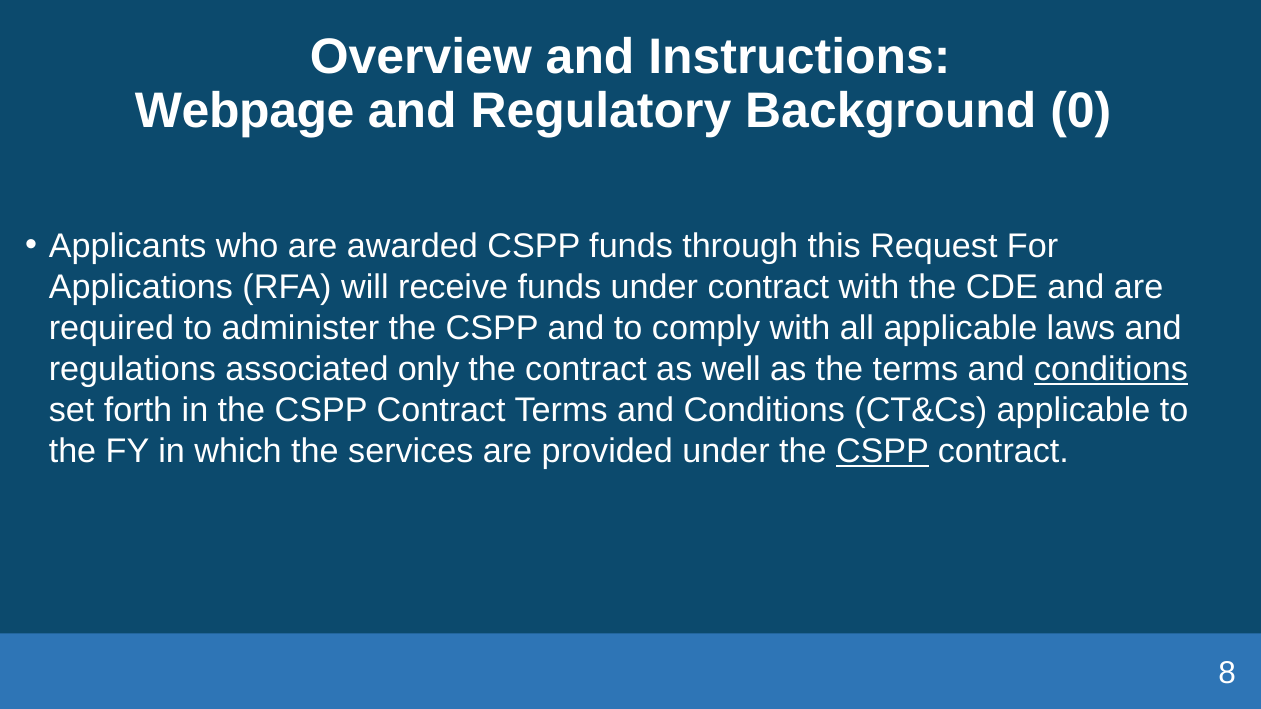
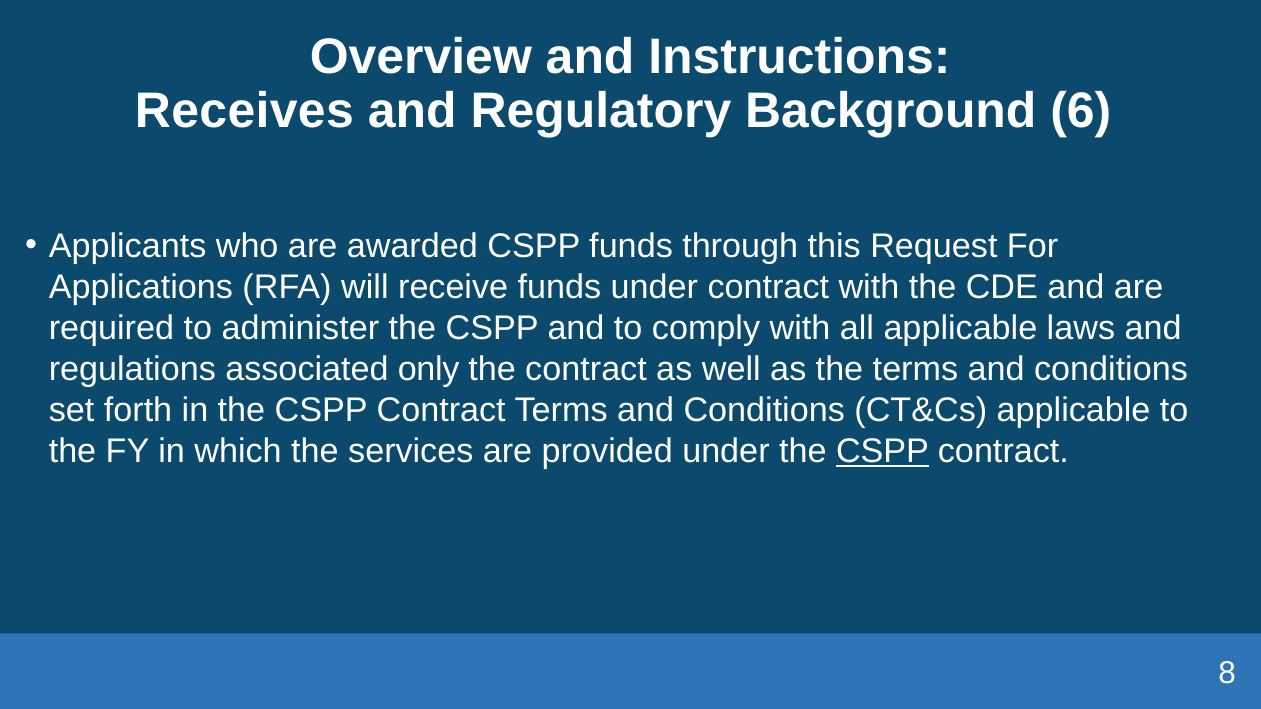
Webpage: Webpage -> Receives (244, 111)
0: 0 -> 6 (1081, 111)
conditions underline: present -> none (1111, 369)
